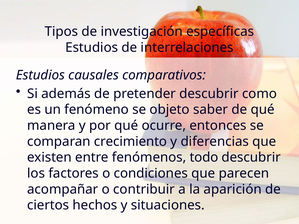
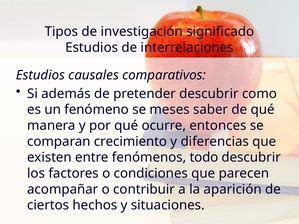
específicas: específicas -> significado (220, 32)
objeto: objeto -> meses (170, 110)
